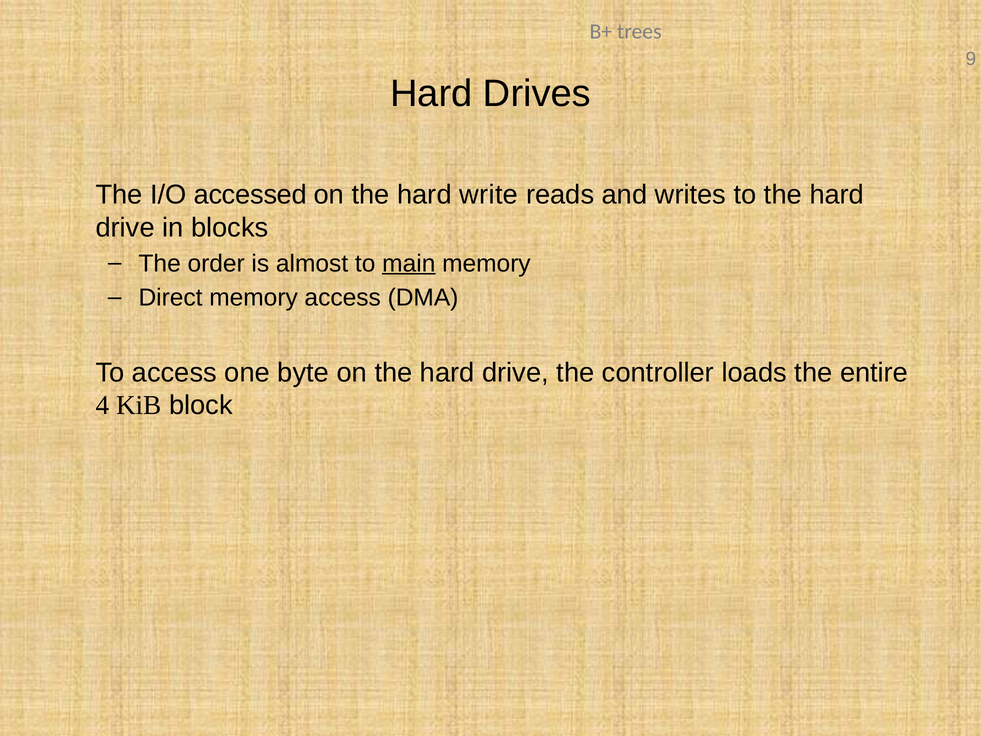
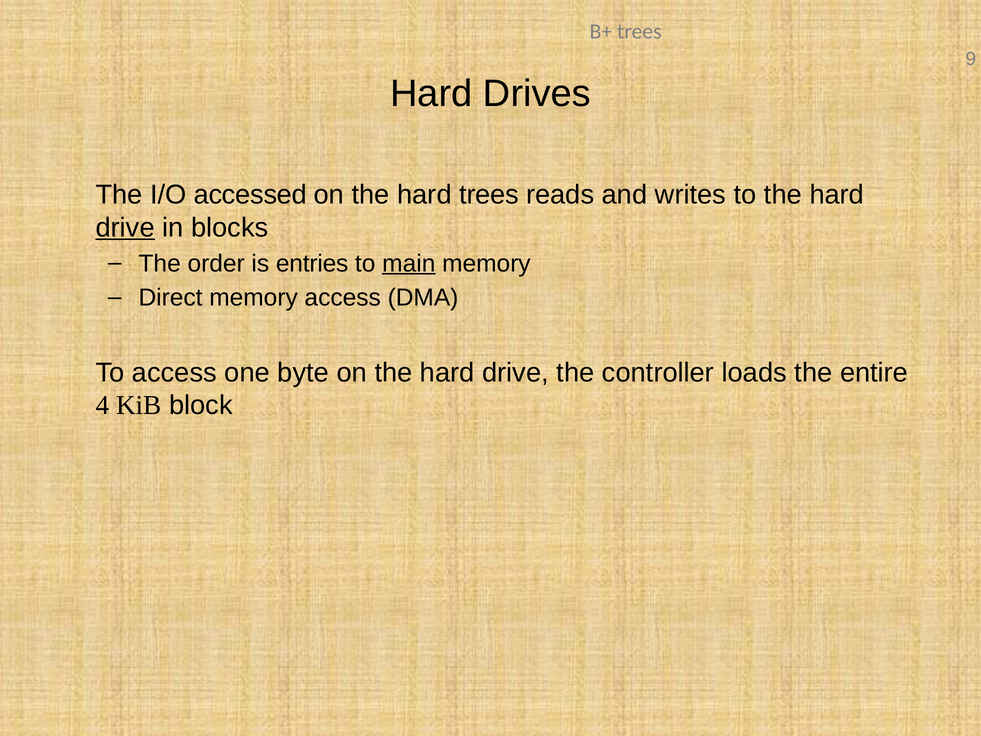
hard write: write -> trees (489, 195)
drive underline: none -> present (125, 228)
almost: almost -> entries (312, 263)
